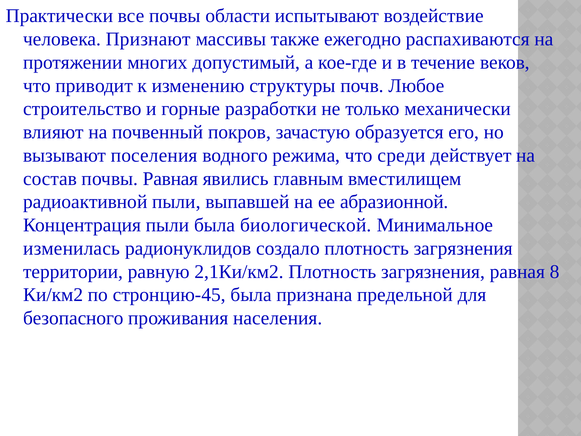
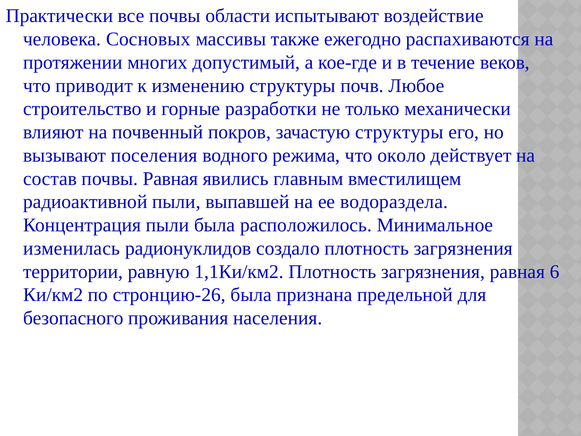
Признают: Признают -> Сосновых (148, 39)
зачастую образуется: образуется -> структуры (399, 132)
среди: среди -> около (402, 155)
абразионной: абразионной -> водораздела (394, 202)
биологической: биологической -> расположилось (306, 225)
2,1Ки/км2: 2,1Ки/км2 -> 1,1Ки/км2 (239, 271)
8: 8 -> 6 (555, 271)
стронцию-45: стронцию-45 -> стронцию-26 (169, 295)
